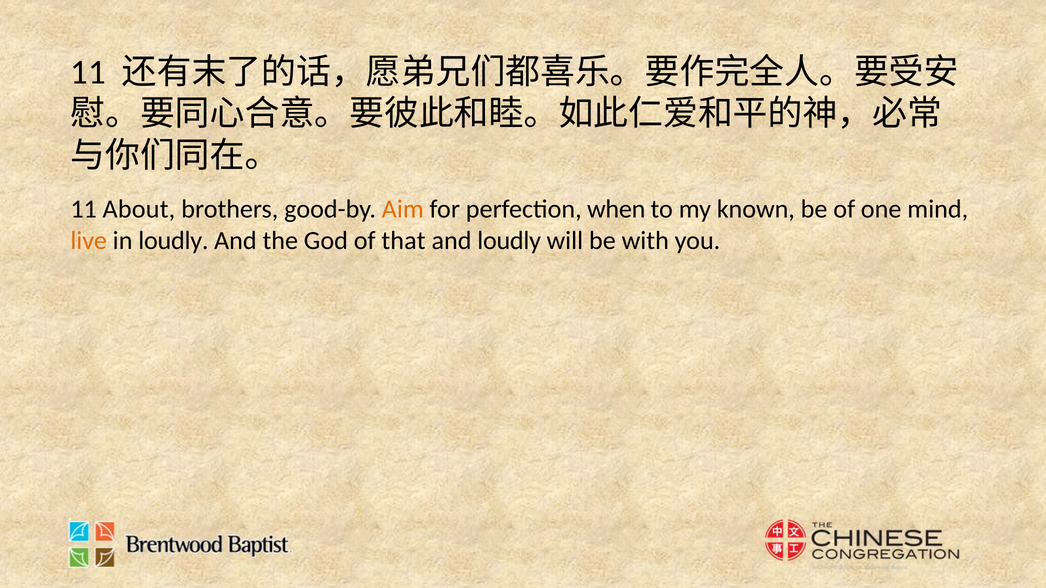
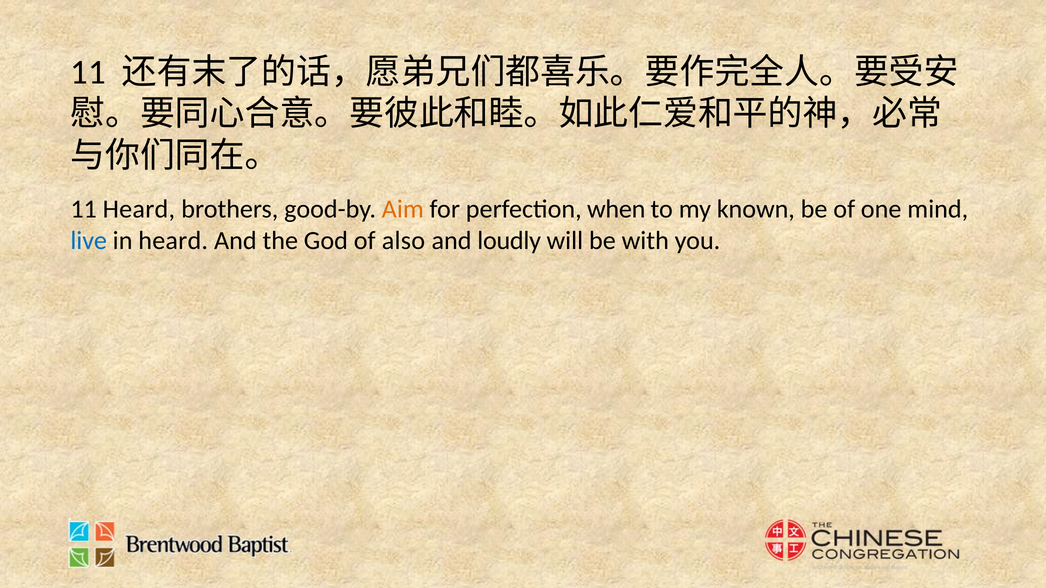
11 About: About -> Heard (139, 209)
live colour: orange -> blue (89, 241)
in loudly: loudly -> heard (173, 241)
that: that -> also (403, 241)
